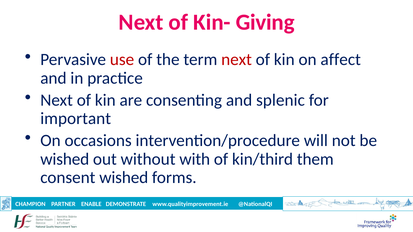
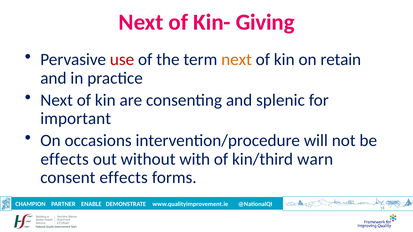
next colour: red -> orange (237, 60)
affect: affect -> retain (341, 60)
wished: wished -> effects (65, 159)
them: them -> warn (315, 159)
consent wished: wished -> effects (124, 178)
